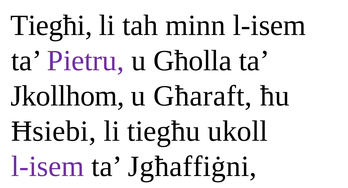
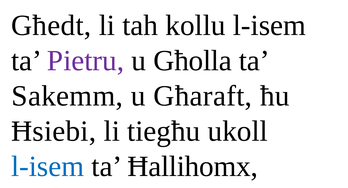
Tiegħi: Tiegħi -> Għedt (51, 25)
minn: minn -> kollu (195, 25)
Jkollhom: Jkollhom -> Sakemm (67, 96)
l-isem colour: purple -> blue (48, 166)
Jgħaffiġni: Jgħaffiġni -> Ħallihomx (193, 166)
